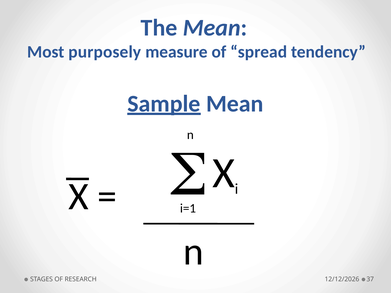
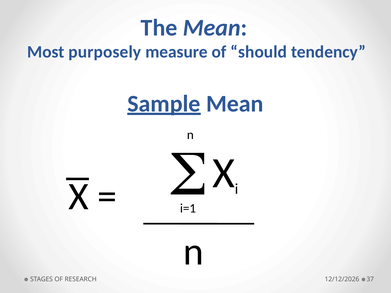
spread: spread -> should (259, 52)
